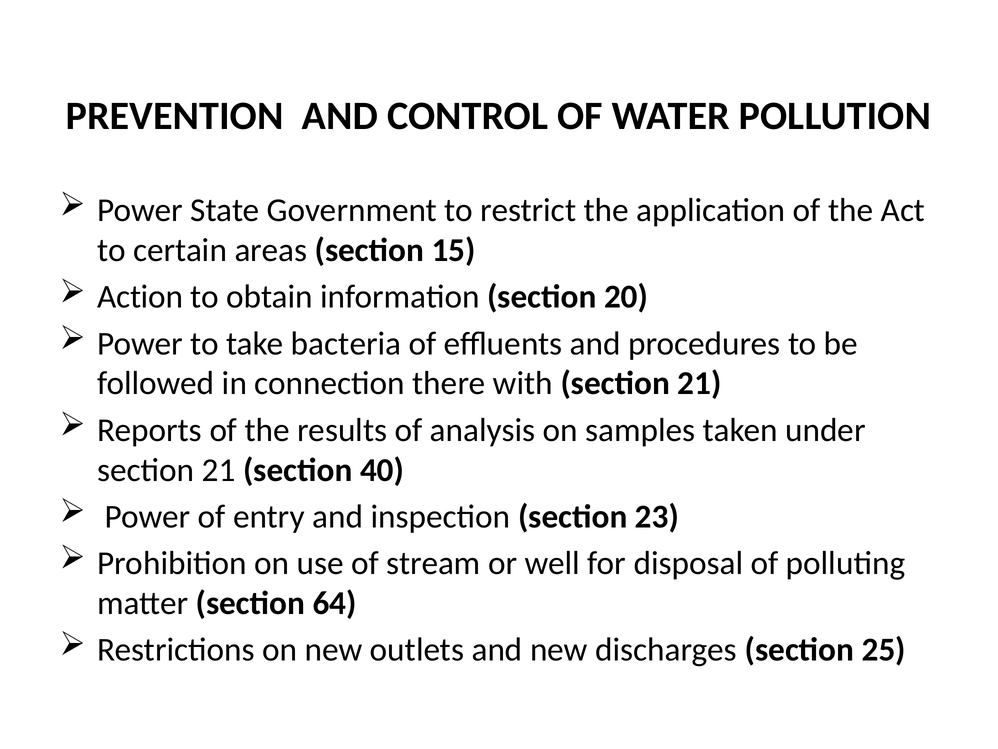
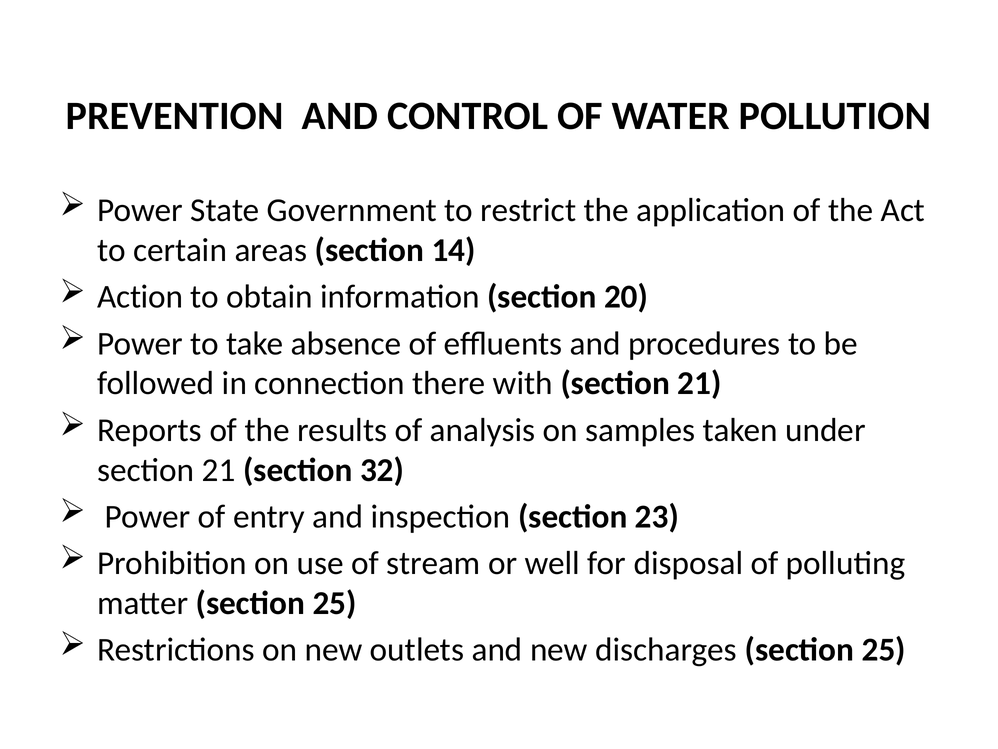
15: 15 -> 14 (454, 250)
bacteria: bacteria -> absence (346, 343)
40: 40 -> 32 (382, 470)
matter section 64: 64 -> 25 (335, 603)
